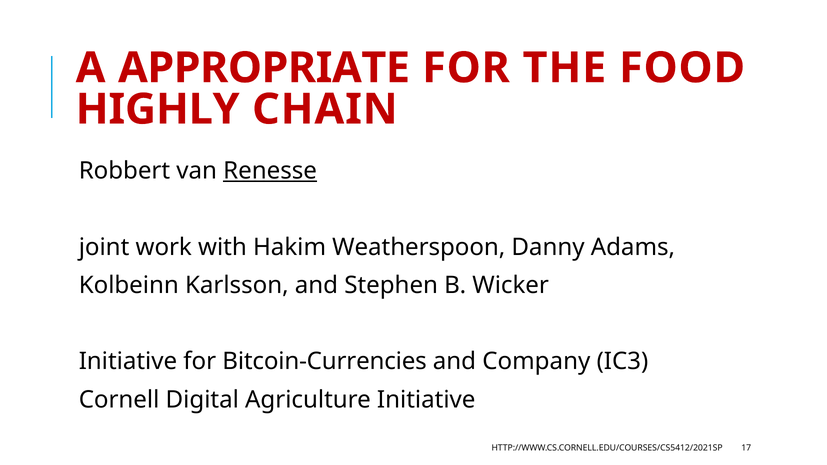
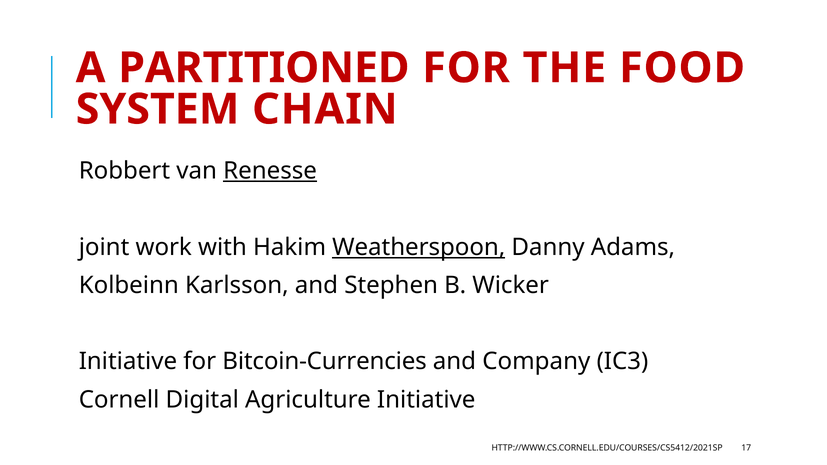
APPROPRIATE: APPROPRIATE -> PARTITIONED (264, 68)
HIGHLY: HIGHLY -> SYSTEM (158, 109)
Weatherspoon underline: none -> present (419, 247)
